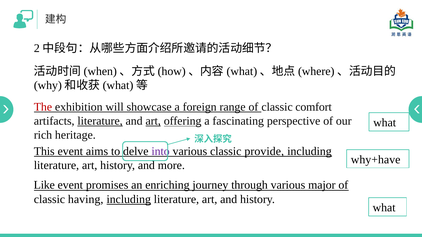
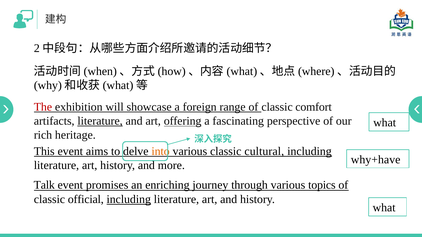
art underline: present -> none (153, 121)
into colour: purple -> orange (161, 151)
provide: provide -> cultural (264, 151)
Like: Like -> Talk (44, 185)
major: major -> topics (322, 185)
having: having -> official (86, 199)
